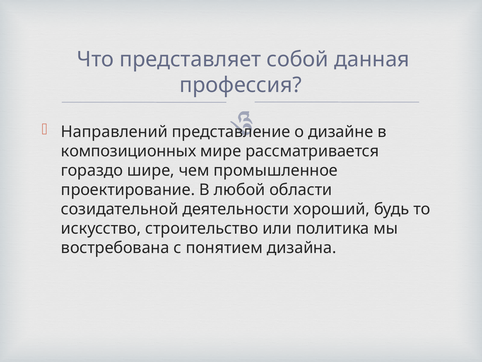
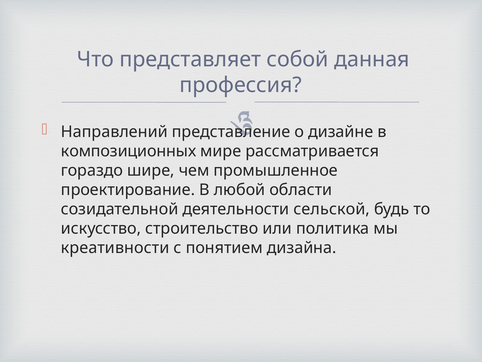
хороший: хороший -> сельской (332, 209)
востребована: востребована -> креативности (115, 247)
